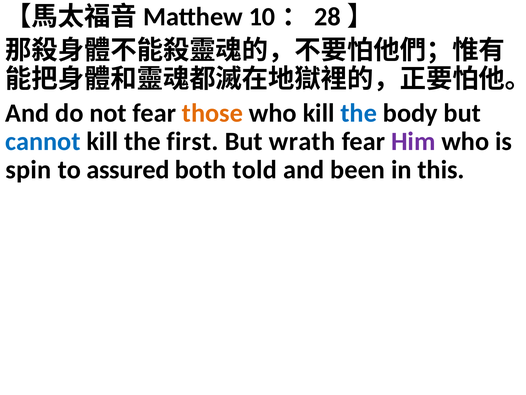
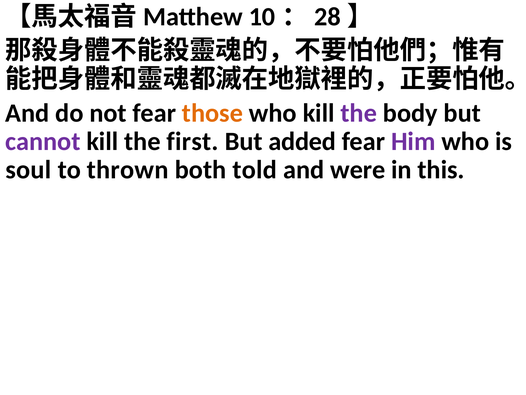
the colour: blue -> purple (359, 113)
cannot colour: blue -> purple (43, 141)
wrath: wrath -> added (302, 141)
spin: spin -> soul (28, 170)
assured: assured -> thrown (128, 170)
been: been -> were (358, 170)
